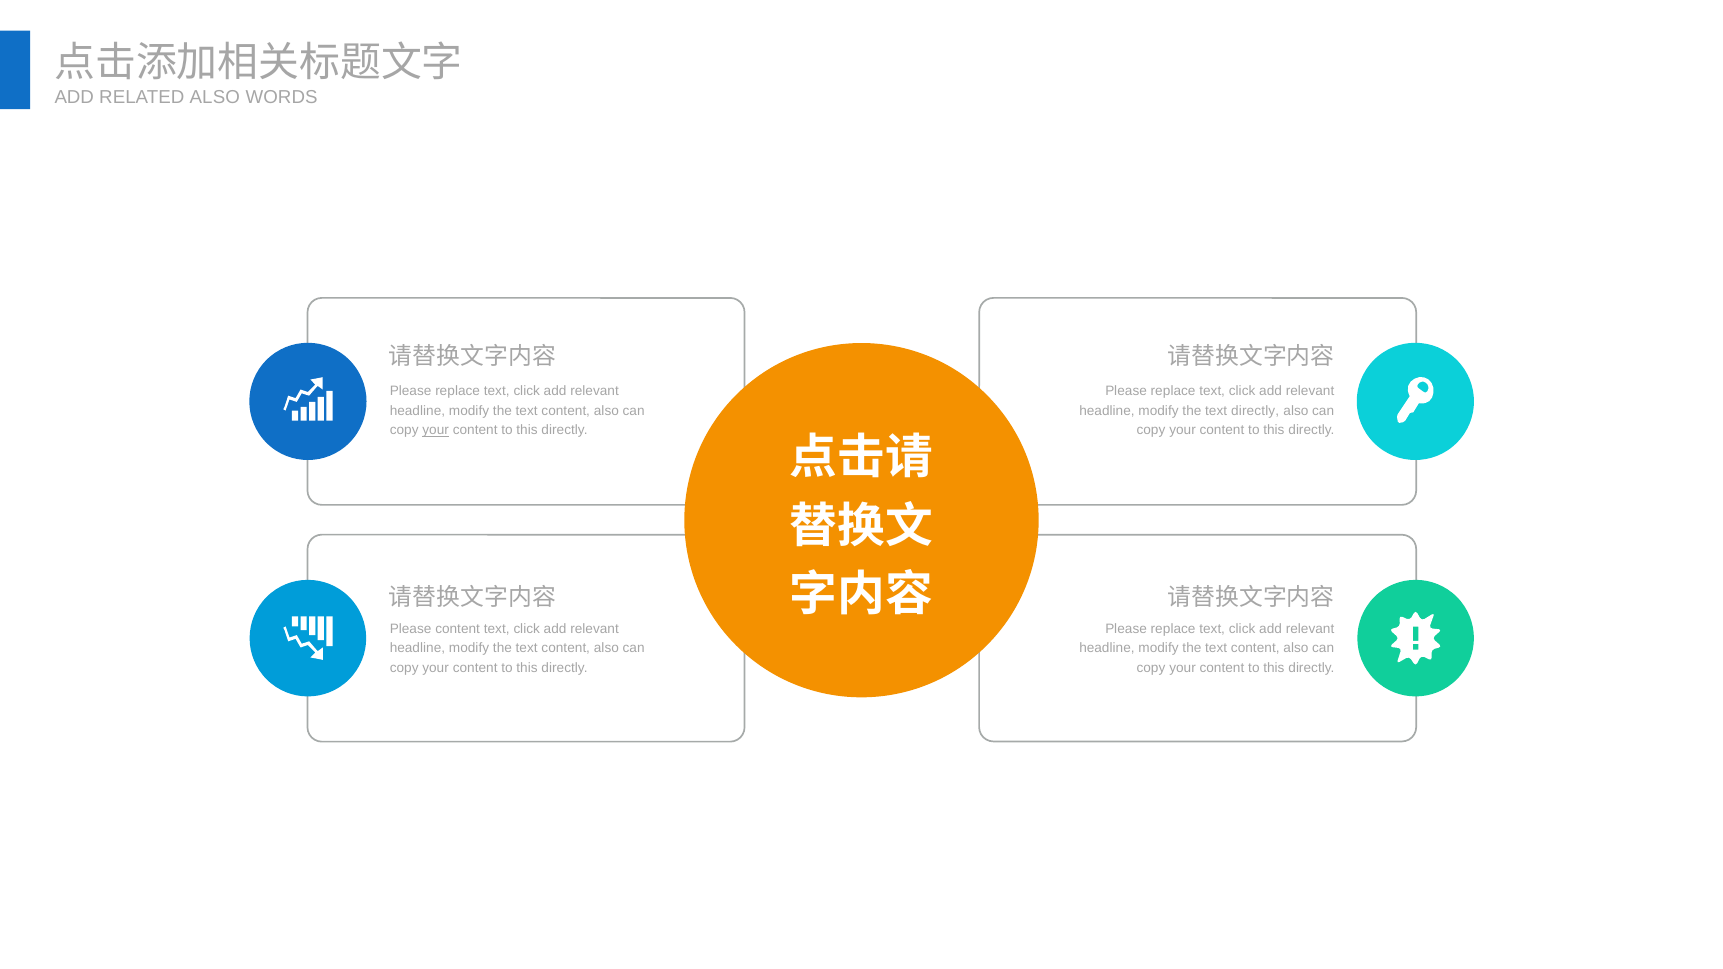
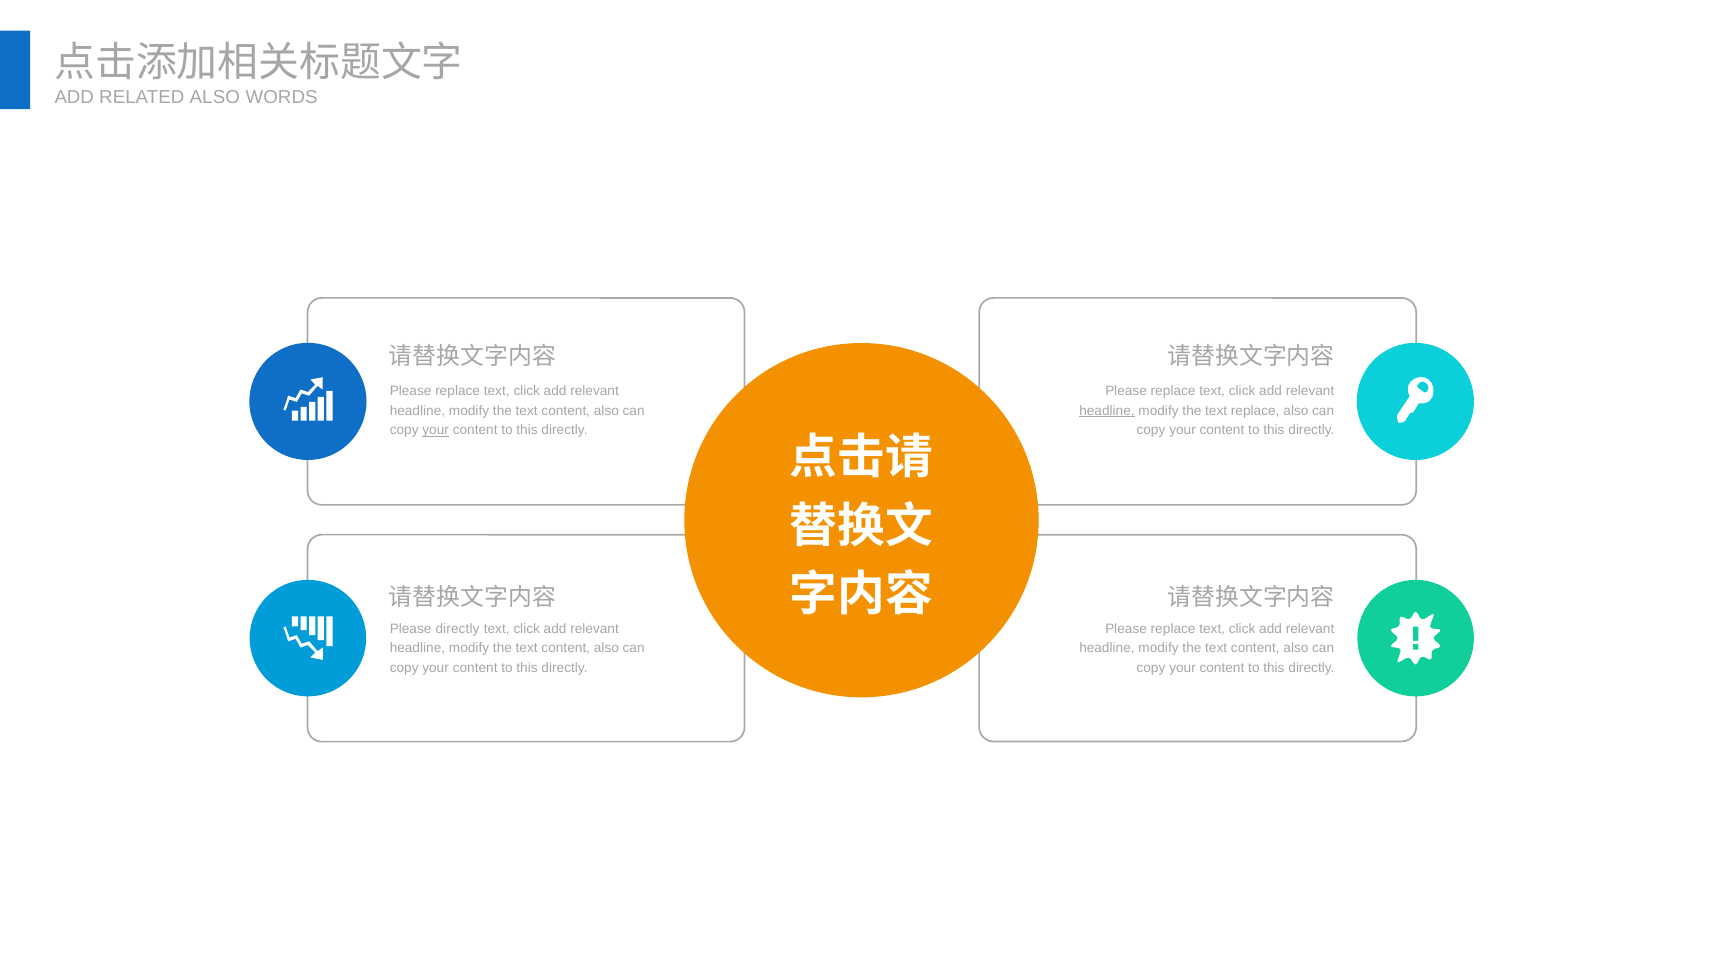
headline underline: none -> present (1107, 411)
text directly: directly -> replace (1255, 411)
Please content: content -> directly (458, 629)
